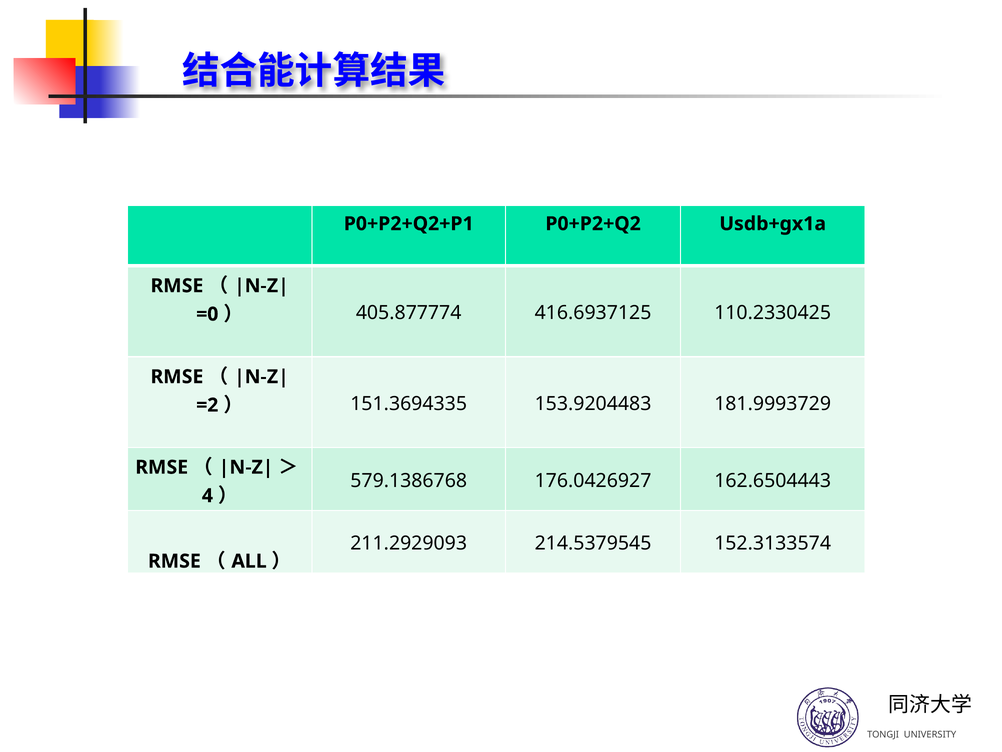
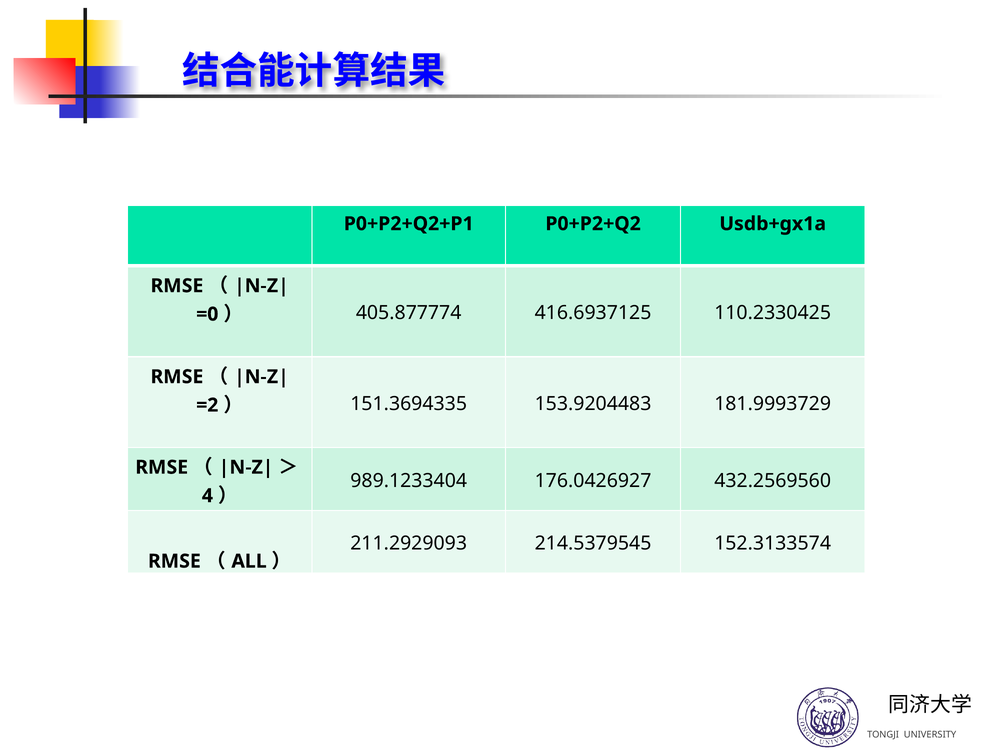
579.1386768: 579.1386768 -> 989.1233404 (409, 480)
162.6504443: 162.6504443 -> 432.2569560 (773, 480)
